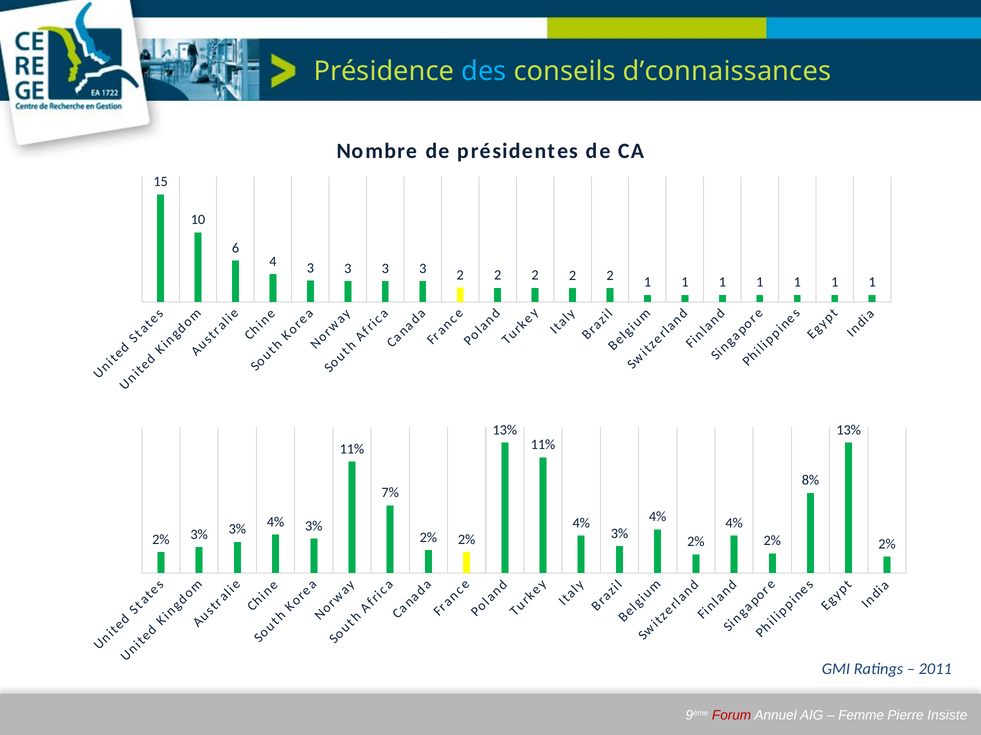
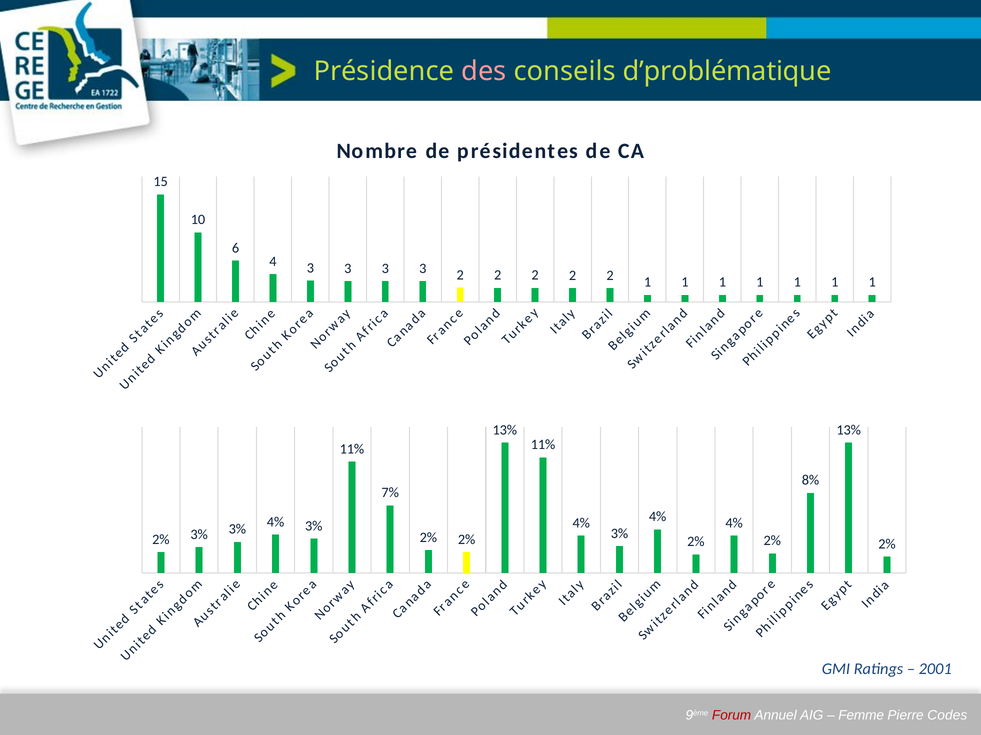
des colour: light blue -> pink (484, 71)
d’connaissances: d’connaissances -> d’problématique (727, 71)
2011: 2011 -> 2001 (935, 669)
Insiste: Insiste -> Codes (947, 716)
